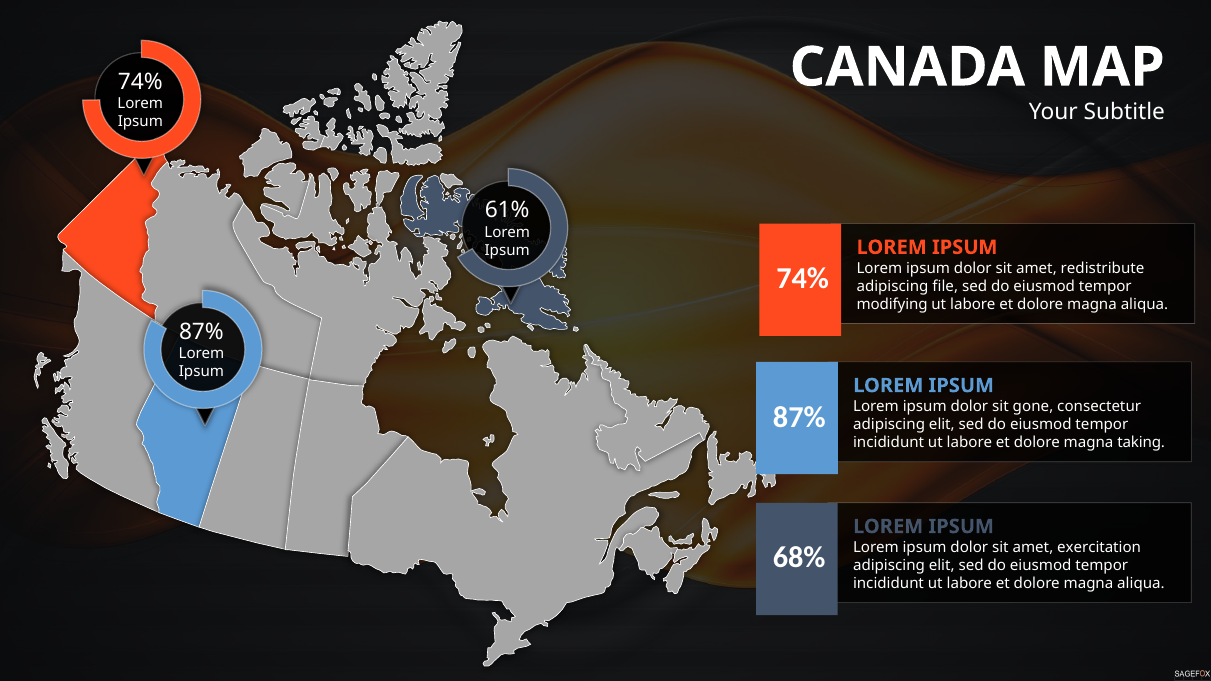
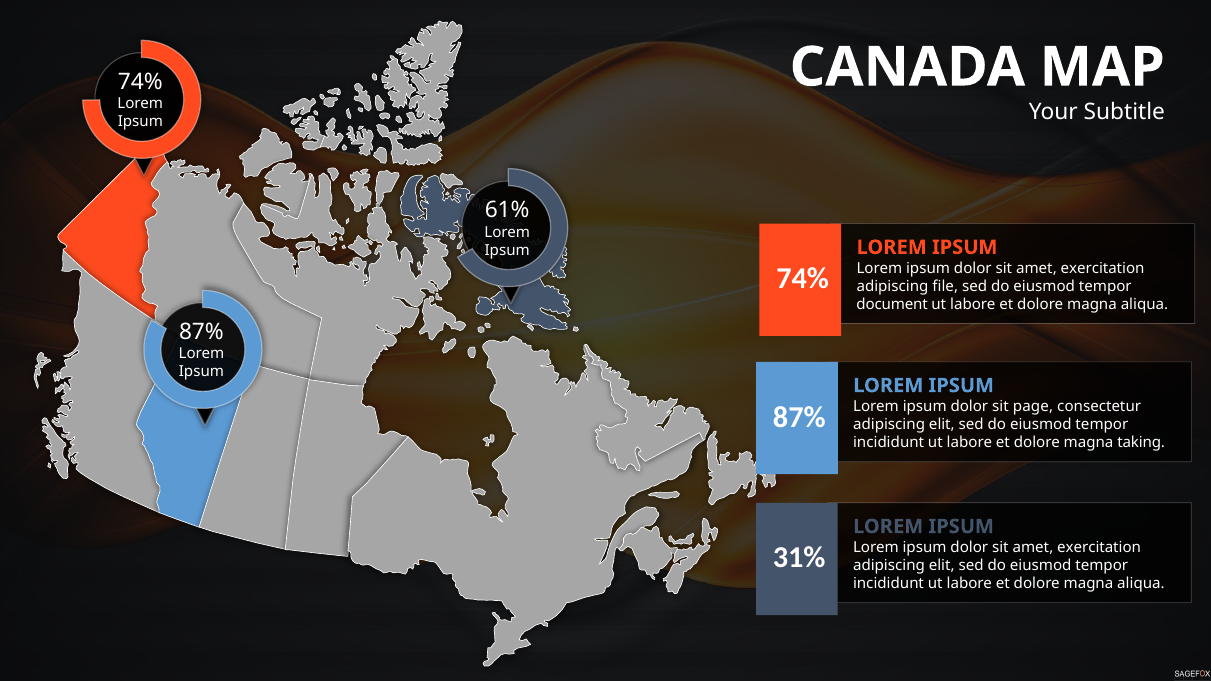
redistribute: redistribute -> exercitation (1103, 268)
modifying: modifying -> document (892, 305)
gone: gone -> page (1033, 407)
68%: 68% -> 31% (799, 558)
